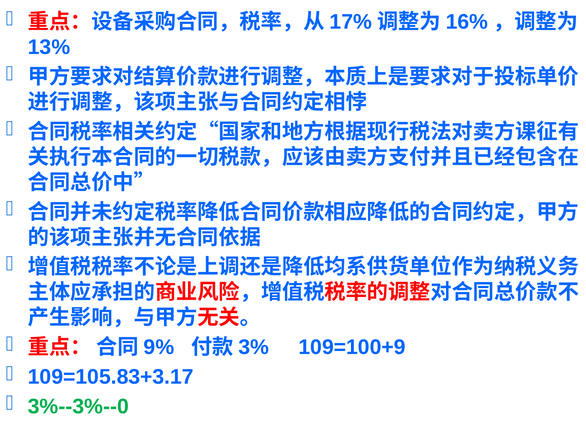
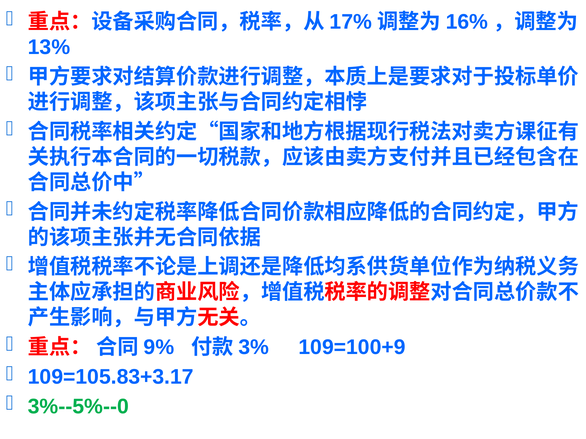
3%--3%--0: 3%--3%--0 -> 3%--5%--0 (78, 407)
